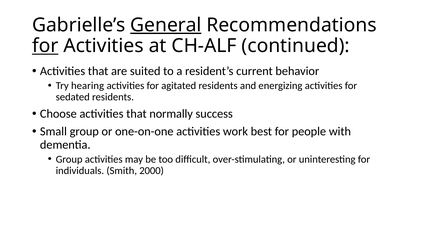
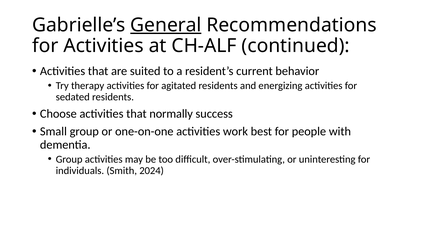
for underline: present -> none (45, 46)
hearing: hearing -> therapy (88, 86)
2000: 2000 -> 2024 (152, 170)
